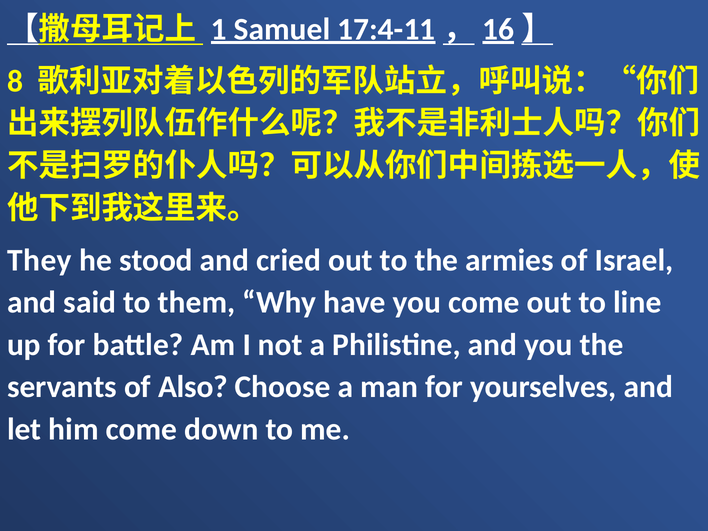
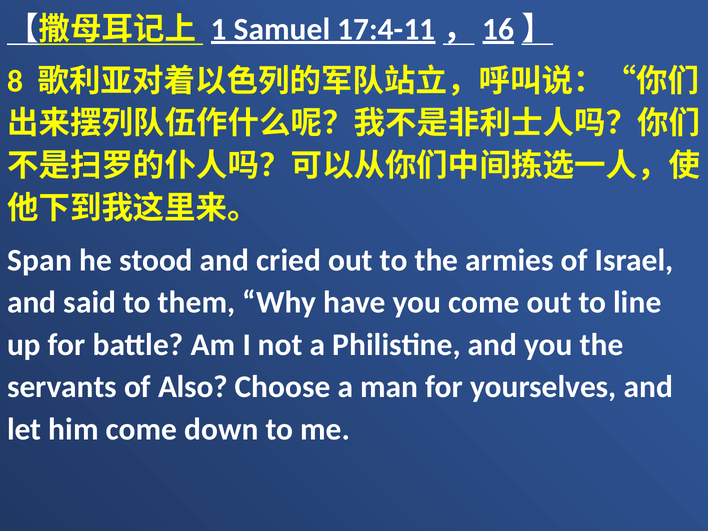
They: They -> Span (40, 260)
